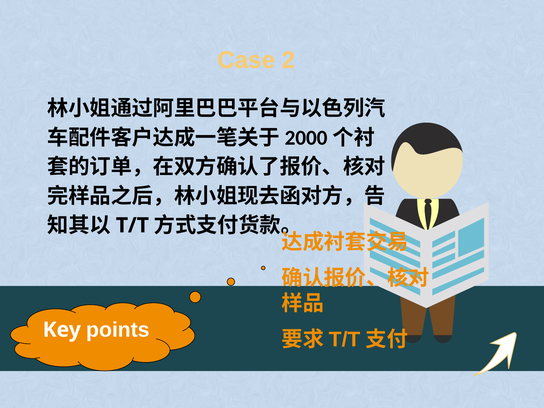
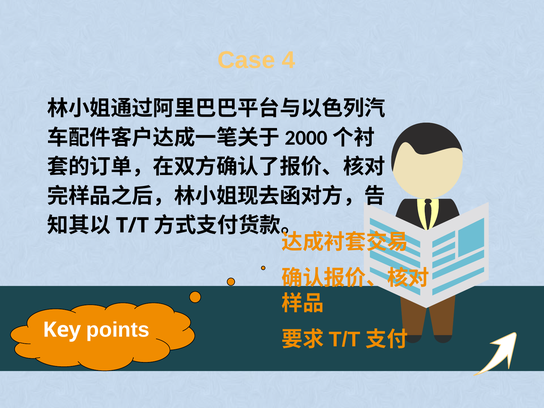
2: 2 -> 4 (289, 60)
